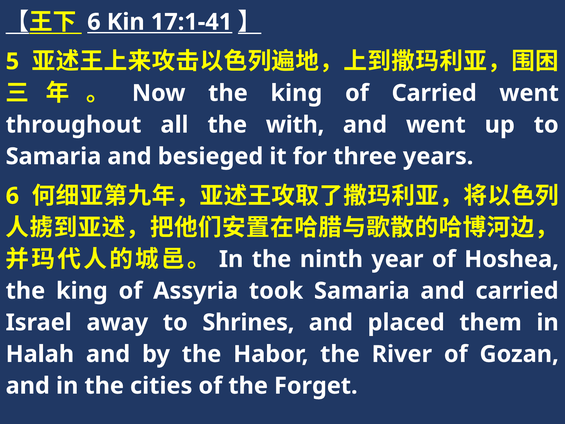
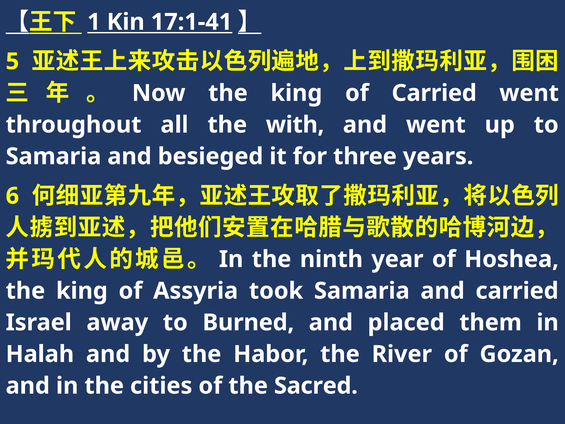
6: 6 -> 1 (94, 22)
Shrines: Shrines -> Burned (248, 322)
Forget: Forget -> Sacred (316, 386)
